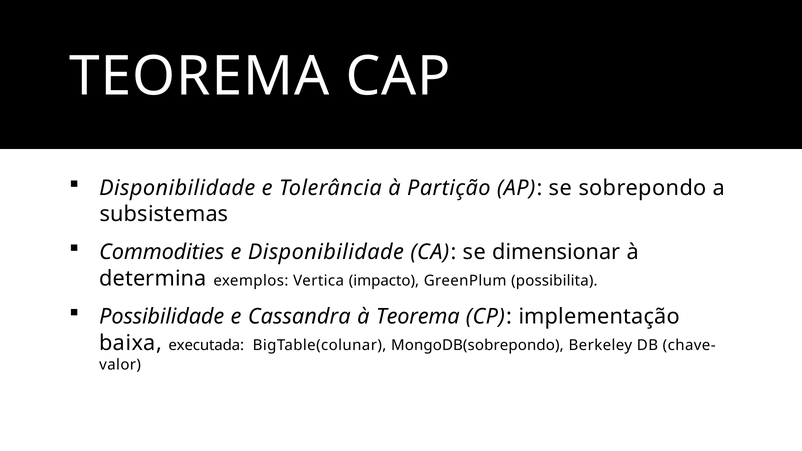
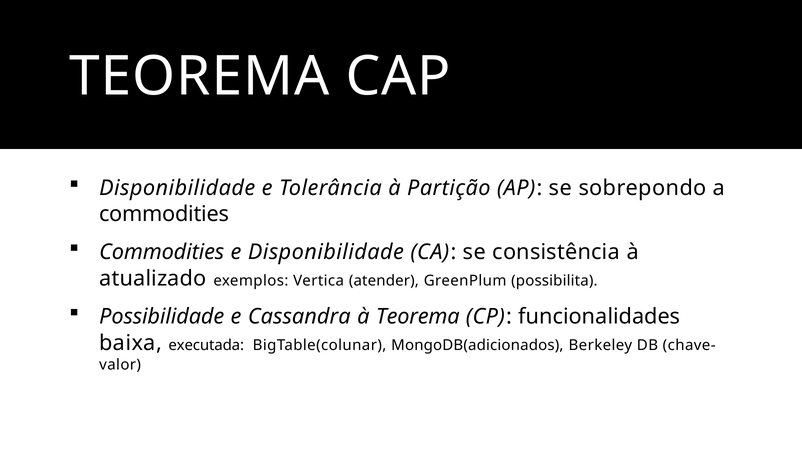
subsistemas: subsistemas -> commodities (164, 214)
dimensionar: dimensionar -> consistência (556, 252)
determina: determina -> atualizado (153, 279)
impacto: impacto -> atender (384, 281)
implementação: implementação -> funcionalidades (599, 317)
MongoDB(sobrepondo: MongoDB(sobrepondo -> MongoDB(adicionados (477, 345)
